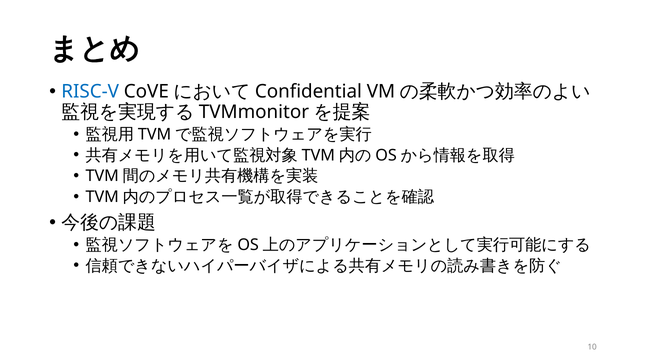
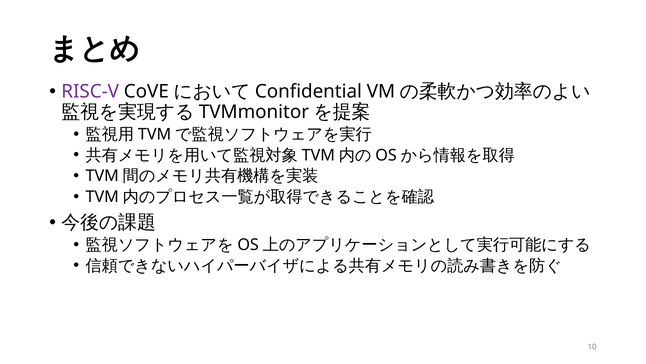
RISC-V colour: blue -> purple (90, 92)
